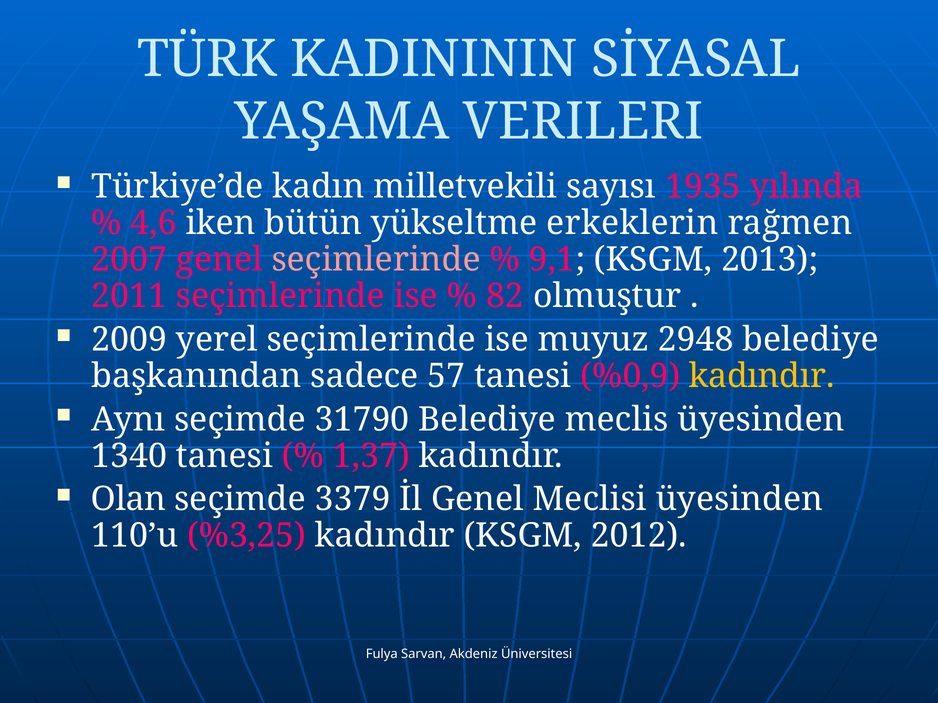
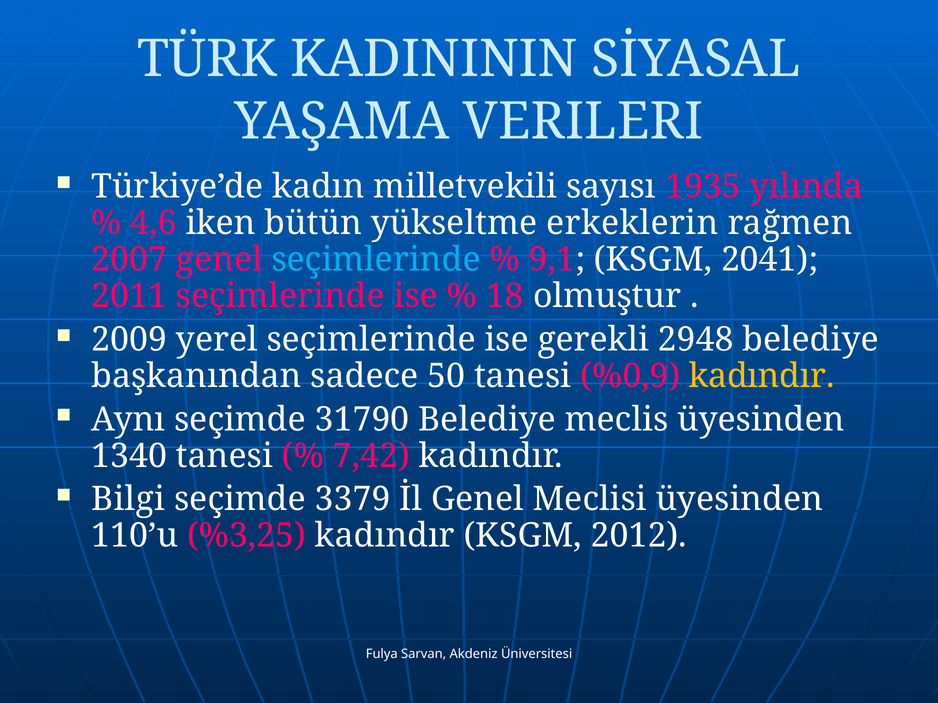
seçimlerinde colour: pink -> light blue (376, 260)
2013: 2013 -> 2041 (770, 260)
82: 82 -> 18 (505, 297)
muyuz: muyuz -> gerekli (593, 340)
57: 57 -> 50 (446, 376)
1,37: 1,37 -> 7,42 (371, 456)
Olan: Olan -> Bilgi (128, 500)
